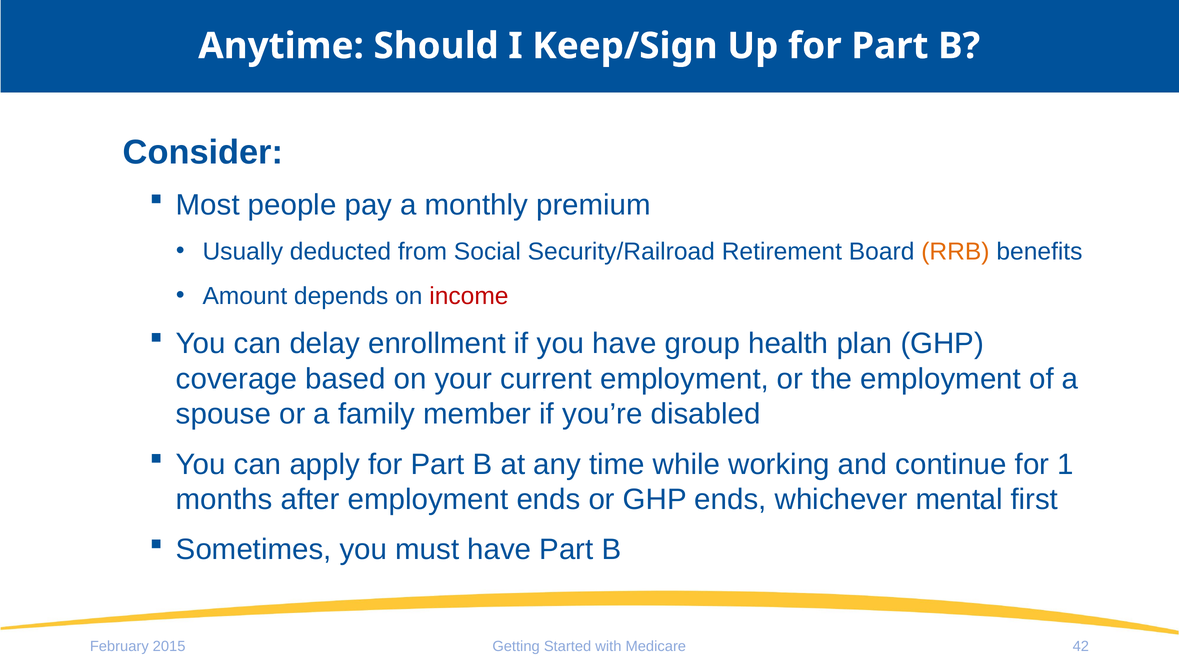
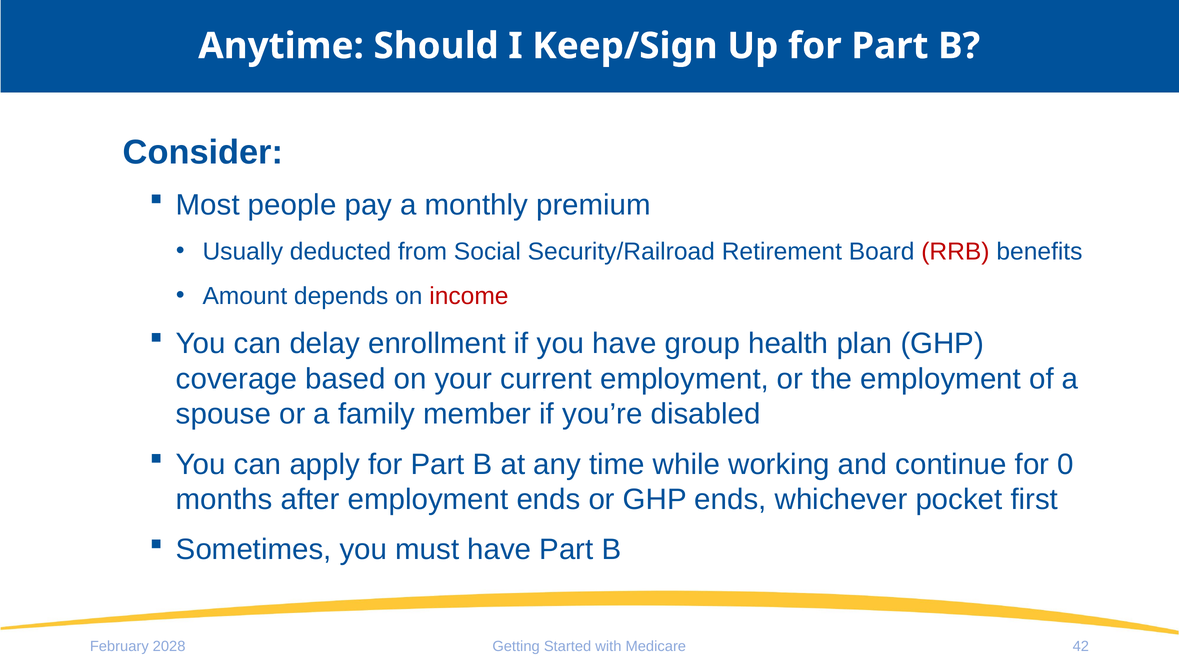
RRB colour: orange -> red (955, 252)
1: 1 -> 0 (1066, 464)
mental: mental -> pocket (959, 500)
2015: 2015 -> 2028 (169, 646)
